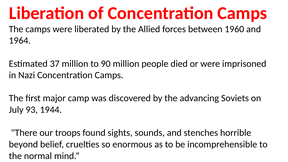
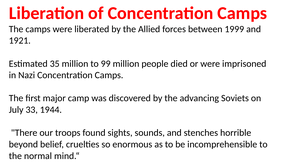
1960: 1960 -> 1999 (234, 29)
1964: 1964 -> 1921 (20, 41)
37: 37 -> 35 (55, 64)
90: 90 -> 99 (106, 64)
93: 93 -> 33 (32, 110)
